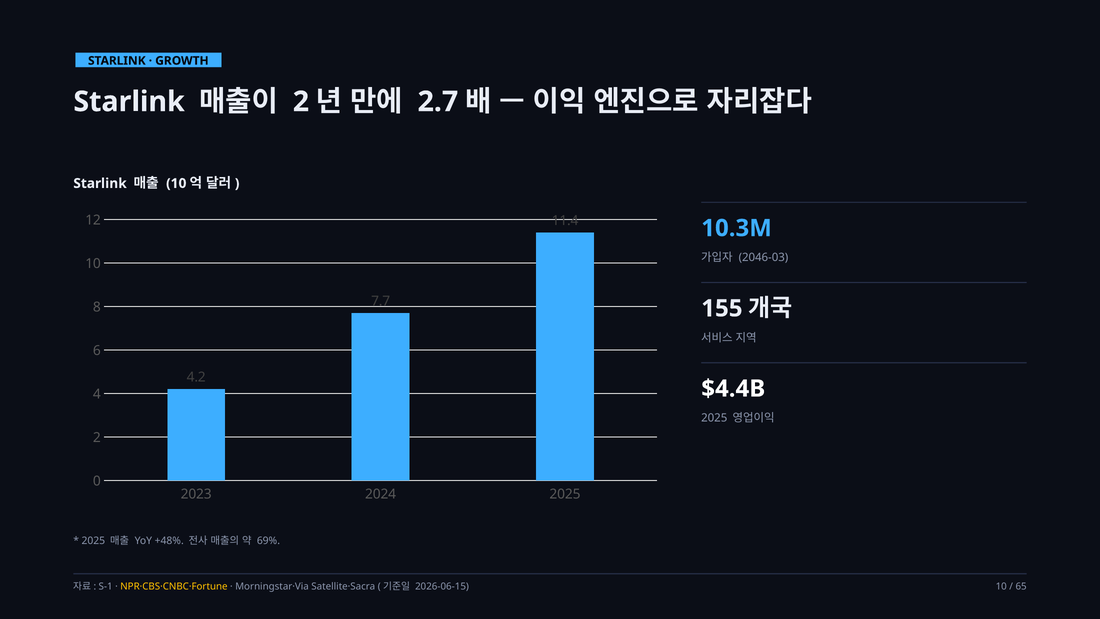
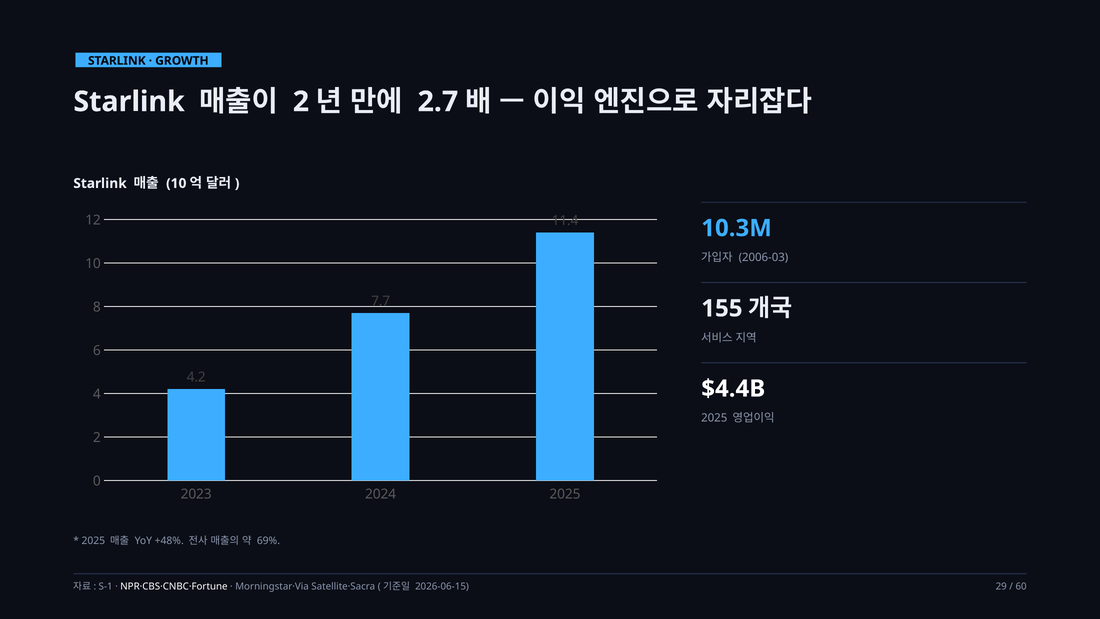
2046-03: 2046-03 -> 2006-03 (763, 257)
NPR·CBS·CNBC·Fortune colour: yellow -> white (174, 586)
2026-06-15 10: 10 -> 29 (1001, 586)
65: 65 -> 60 (1021, 586)
